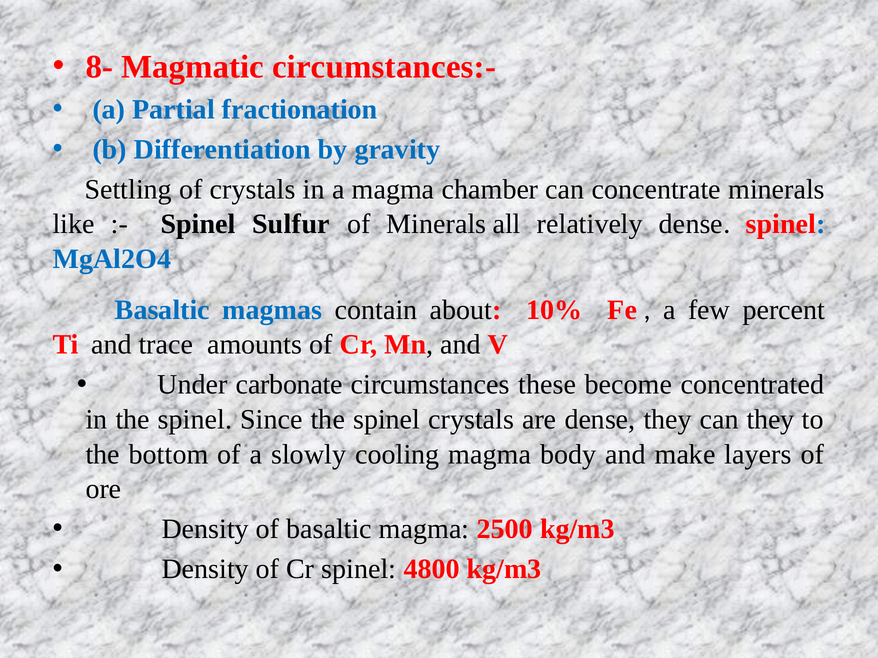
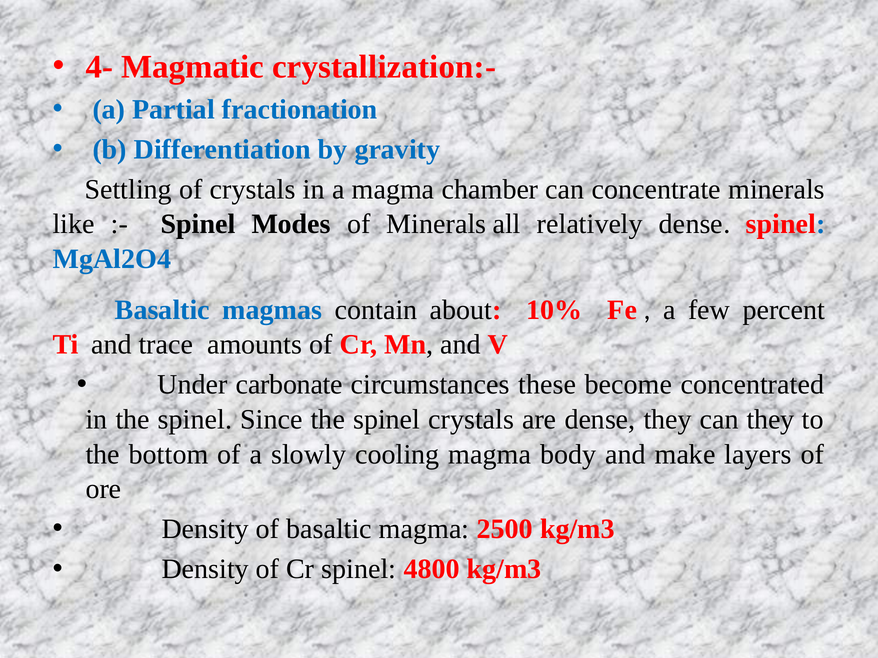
8-: 8- -> 4- (99, 67)
circumstances:-: circumstances:- -> crystallization:- (384, 67)
Sulfur: Sulfur -> Modes (291, 224)
